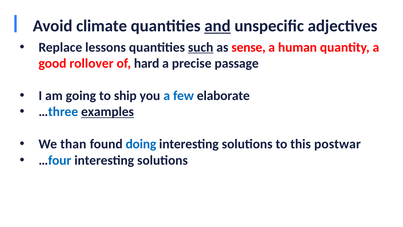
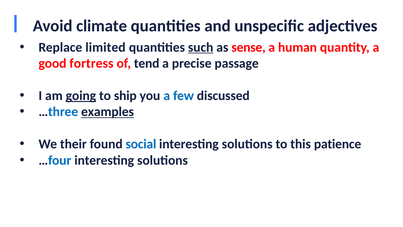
and underline: present -> none (218, 26)
lessons: lessons -> limited (105, 47)
rollover: rollover -> fortress (91, 63)
hard: hard -> tend (147, 63)
going underline: none -> present (81, 96)
elaborate: elaborate -> discussed (223, 96)
than: than -> their (73, 144)
doing: doing -> social (141, 144)
postwar: postwar -> patience (338, 144)
